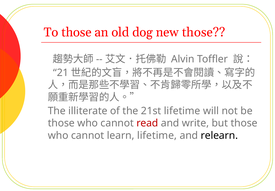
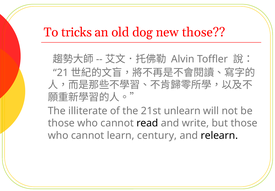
To those: those -> tricks (77, 32)
21st lifetime: lifetime -> unlearn (182, 110)
read colour: red -> black (147, 123)
learn lifetime: lifetime -> century (157, 135)
